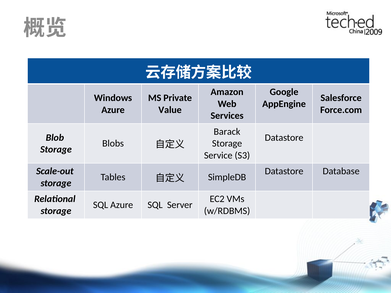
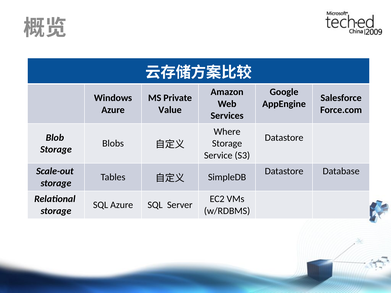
Barack: Barack -> Where (227, 132)
